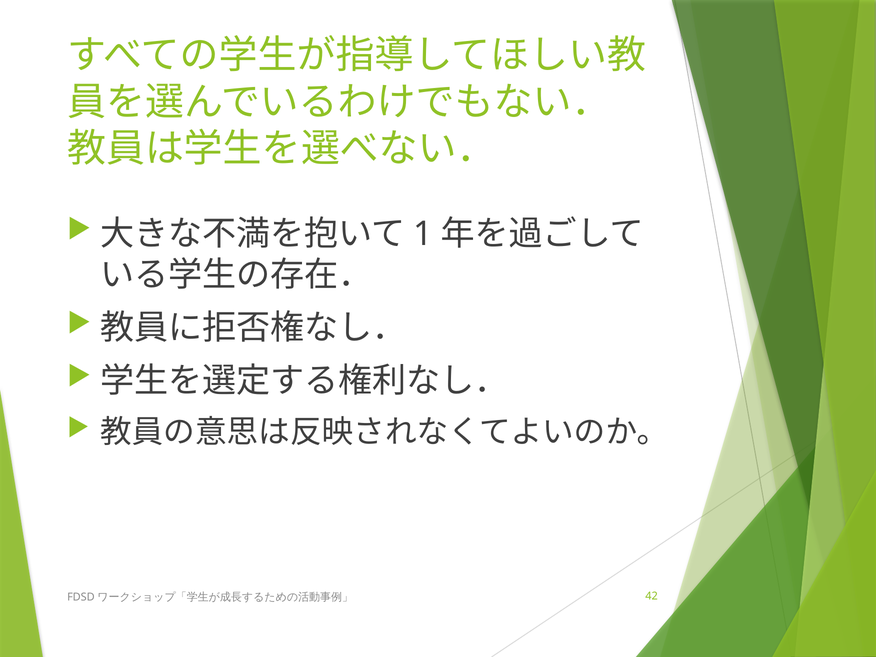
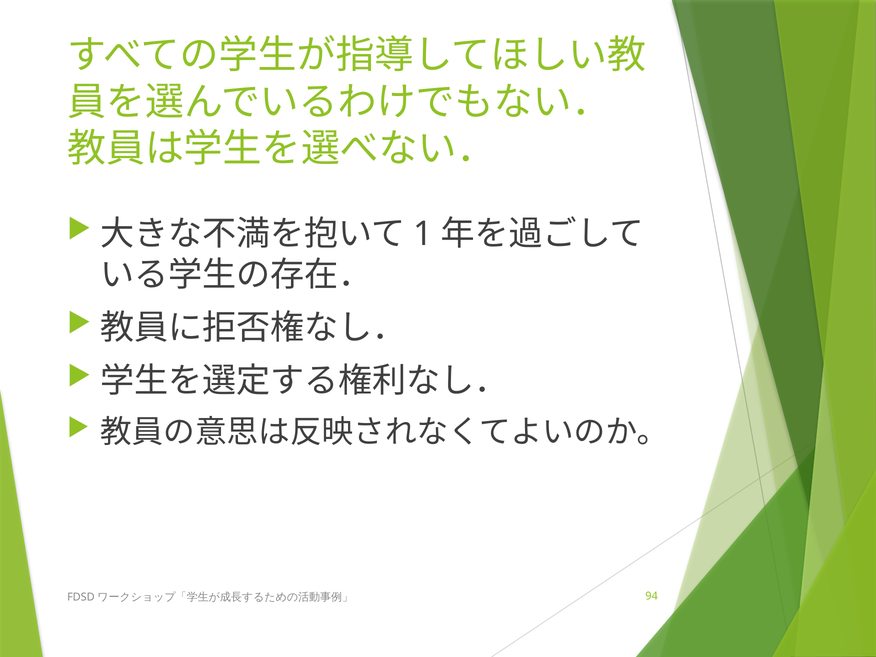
42: 42 -> 94 (652, 596)
